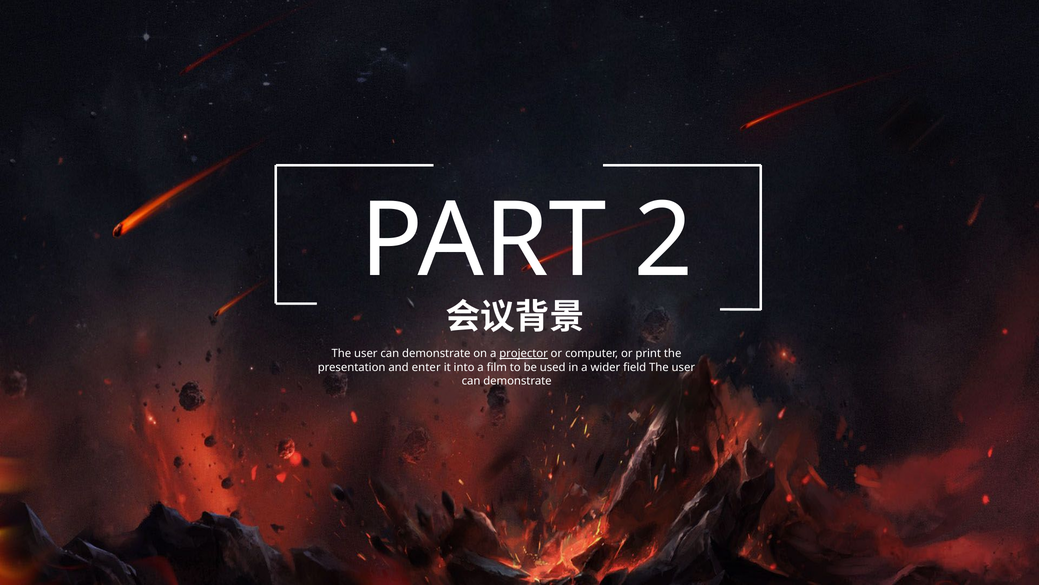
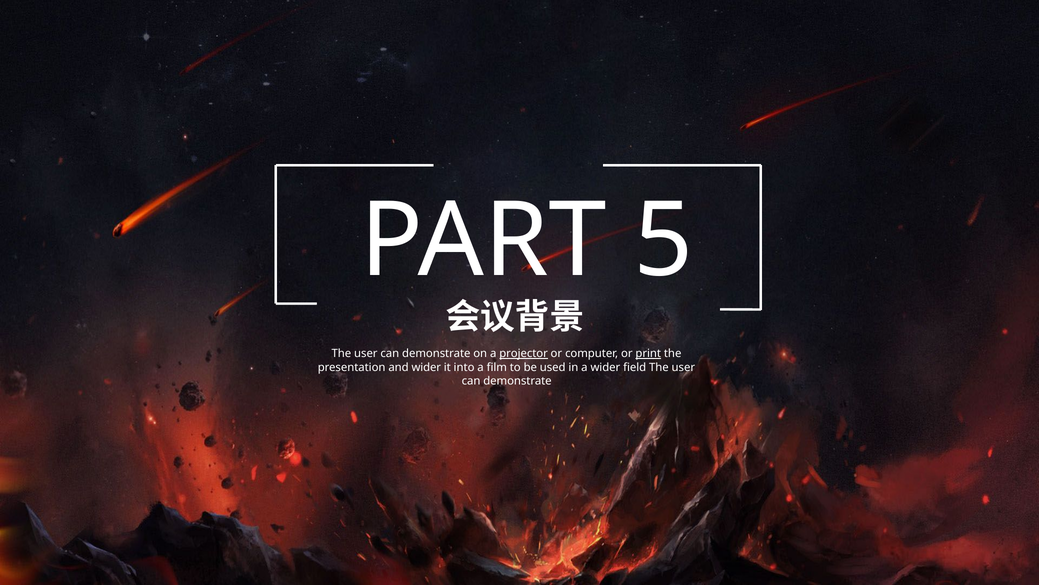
2: 2 -> 5 (663, 241)
print underline: none -> present (648, 353)
and enter: enter -> wider (426, 367)
